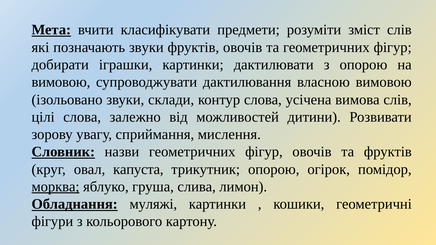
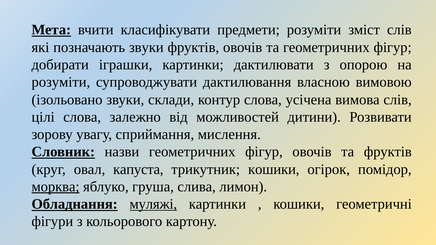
вимовою: вимовою -> розуміти (61, 82)
трикутник опорою: опорою -> кошики (274, 169)
муляжі underline: none -> present (153, 204)
